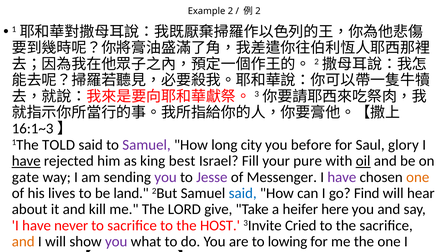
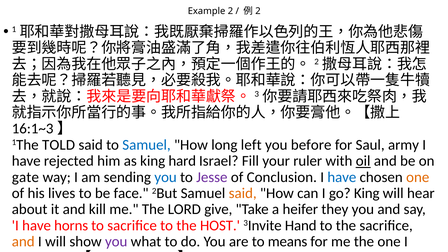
Samuel colour: purple -> blue (147, 145)
city: city -> left (251, 145)
glory: glory -> army (404, 145)
have underline: present -> none (26, 161)
best: best -> hard (182, 161)
pure: pure -> ruler (308, 161)
you colour: purple -> blue (166, 177)
Messenger: Messenger -> Conclusion (282, 177)
have colour: purple -> blue (342, 177)
land: land -> face (131, 193)
said colour: blue -> orange (243, 193)
go Find: Find -> King (367, 193)
here: here -> they (335, 209)
never: never -> horns (71, 226)
Cried: Cried -> Hand (301, 226)
lowing: lowing -> means (288, 242)
